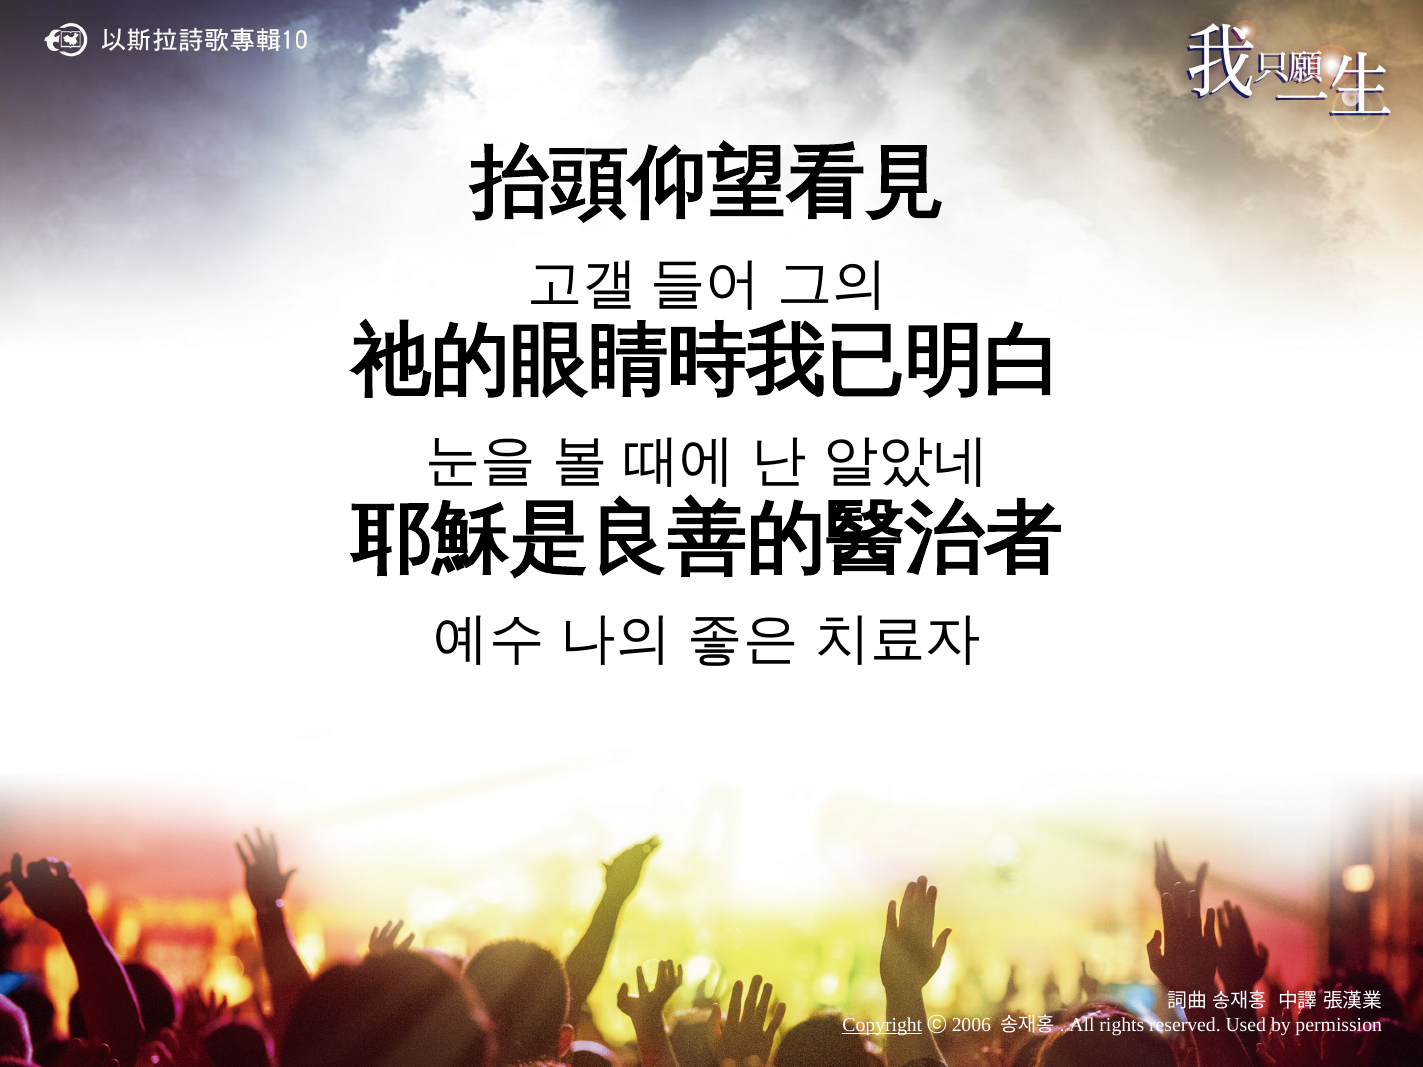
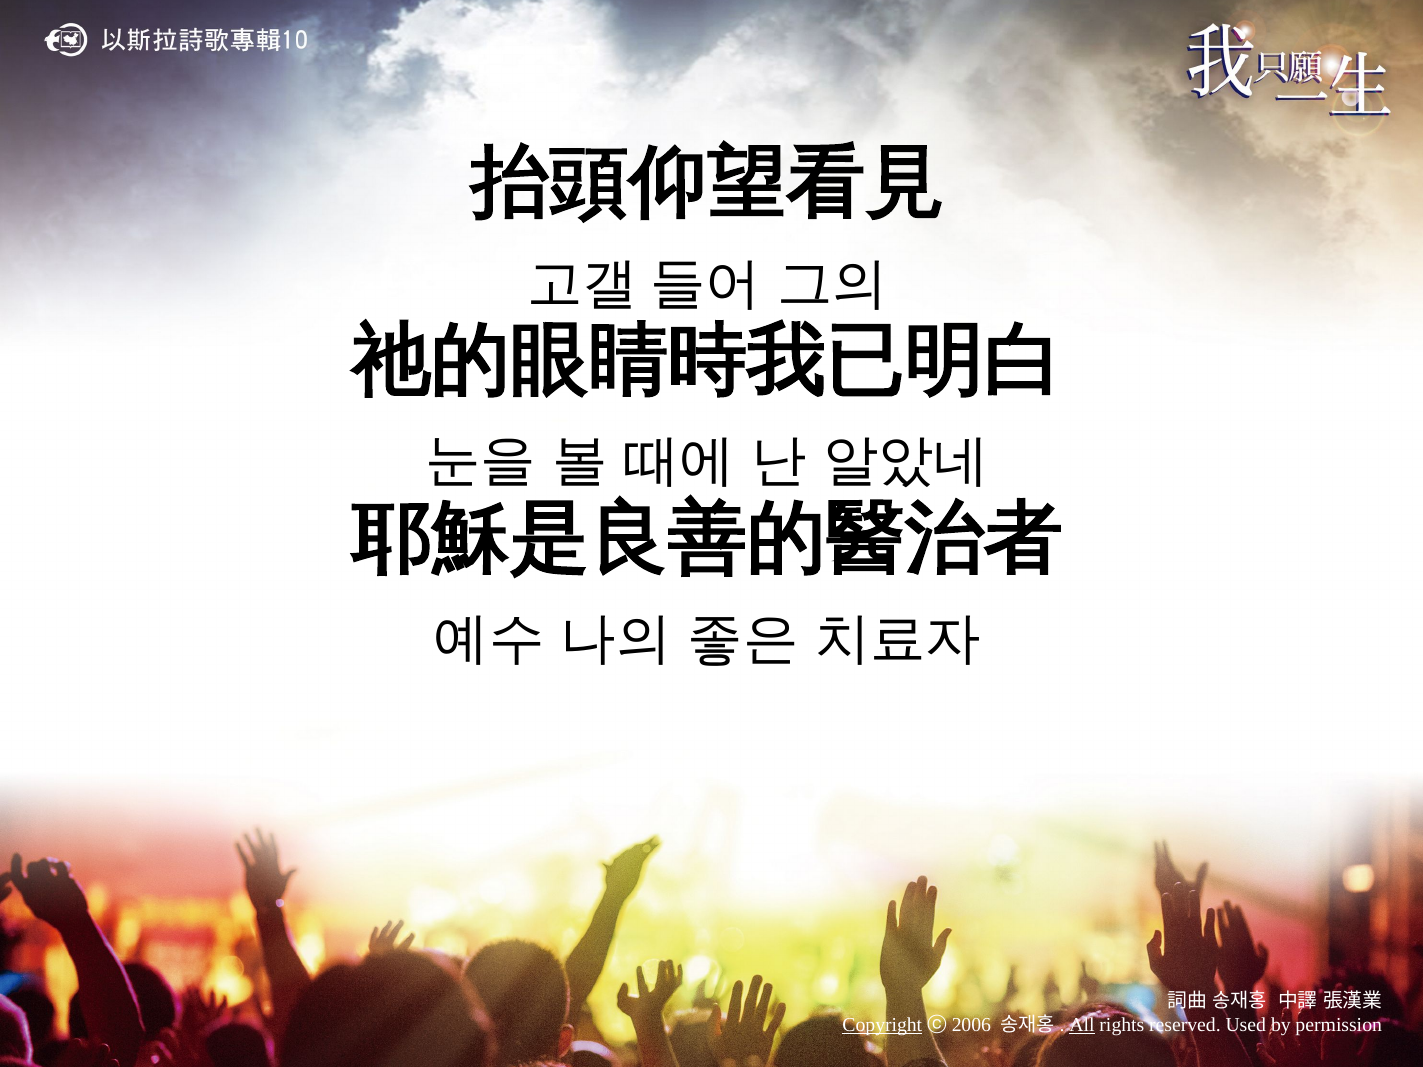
All underline: none -> present (1082, 1025)
